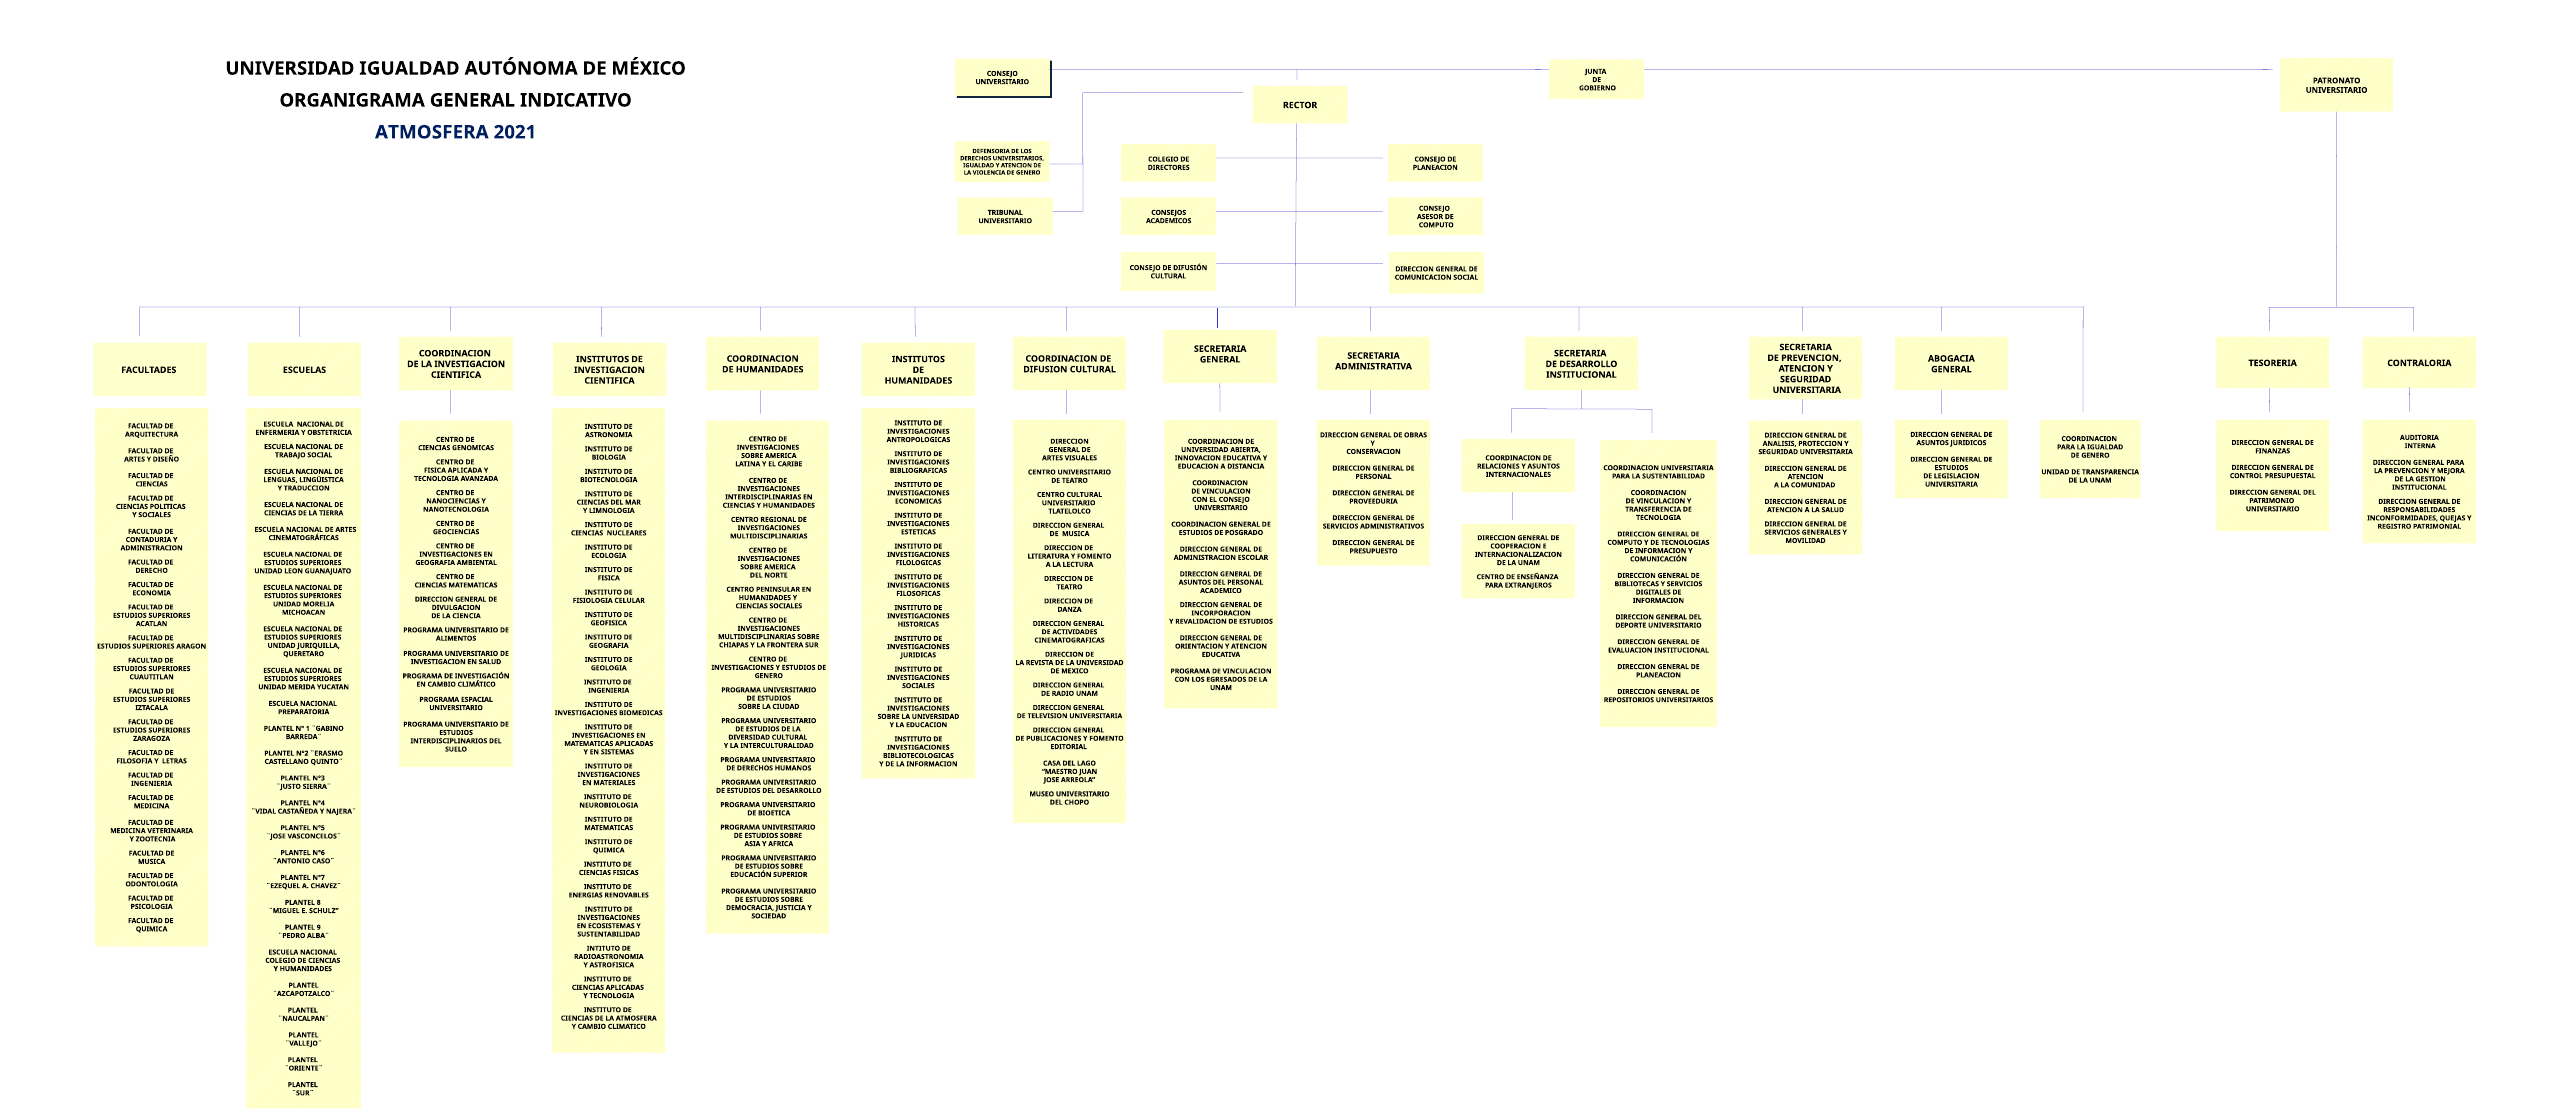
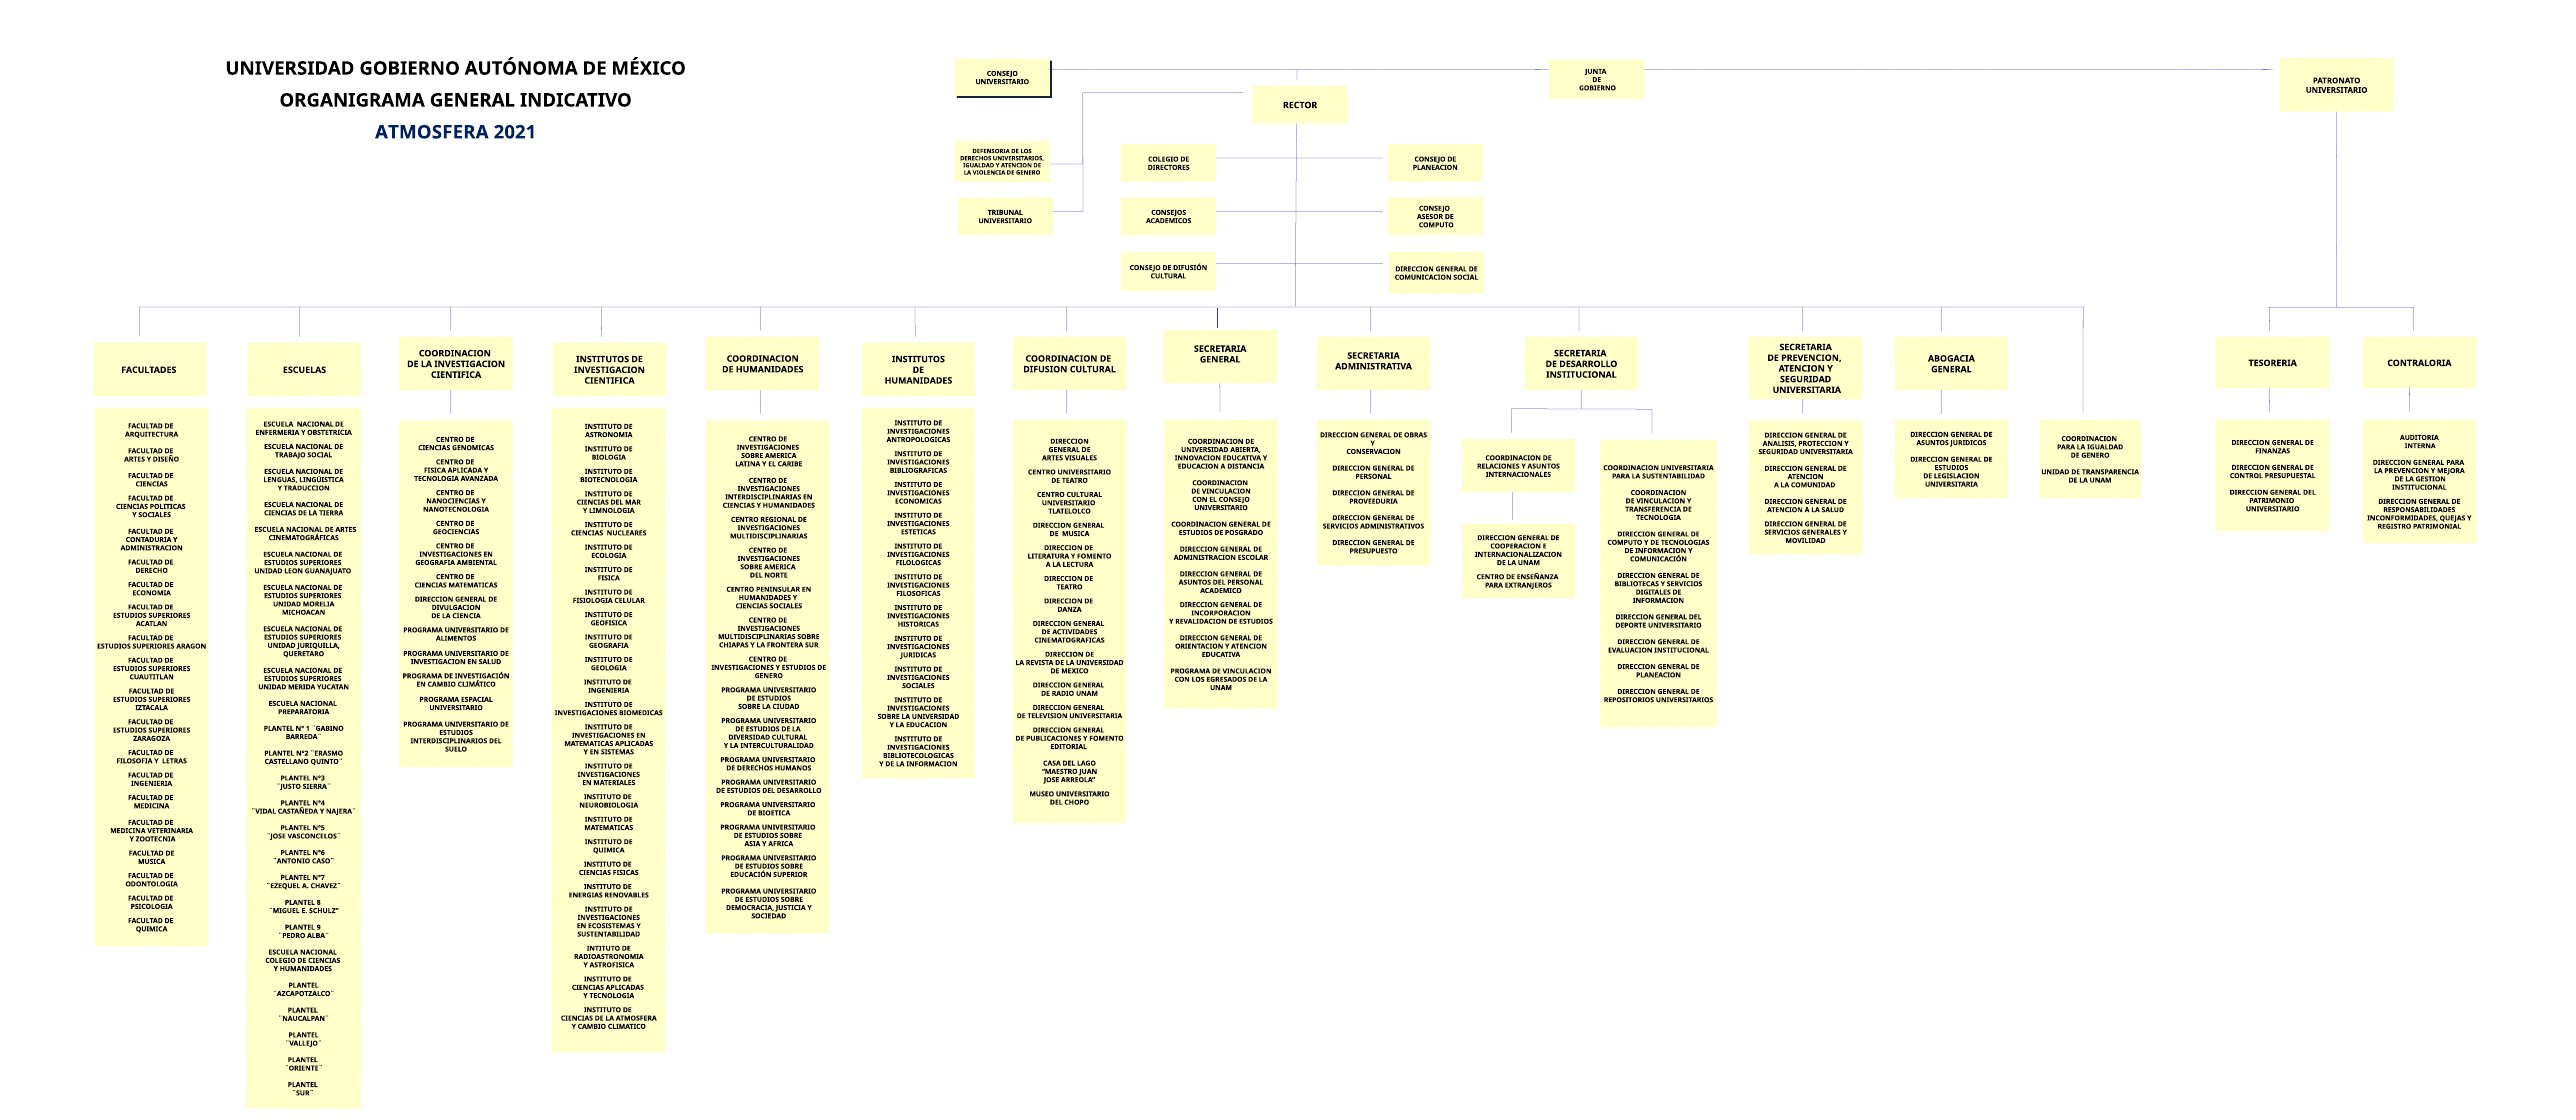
UNIVERSIDAD IGUALDAD: IGUALDAD -> GOBIERNO (410, 69)
